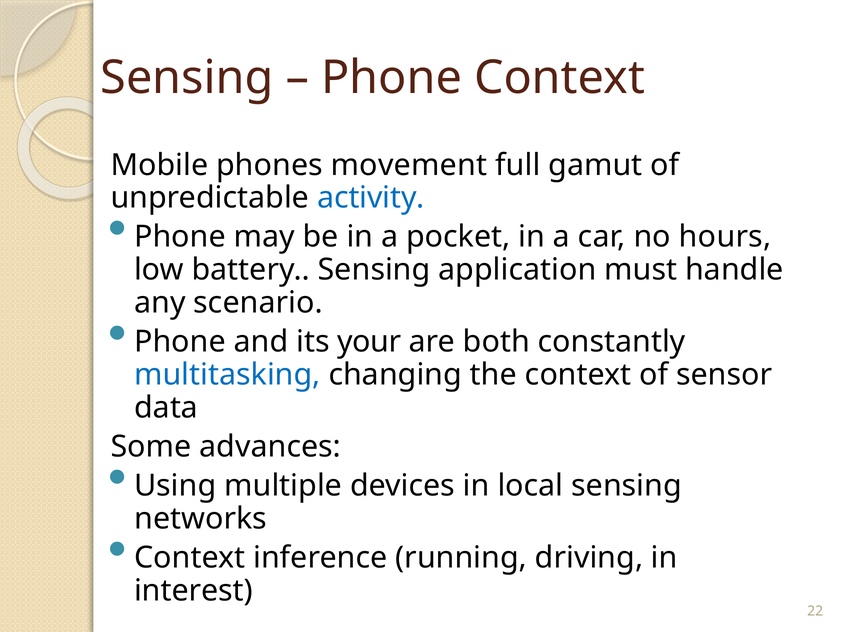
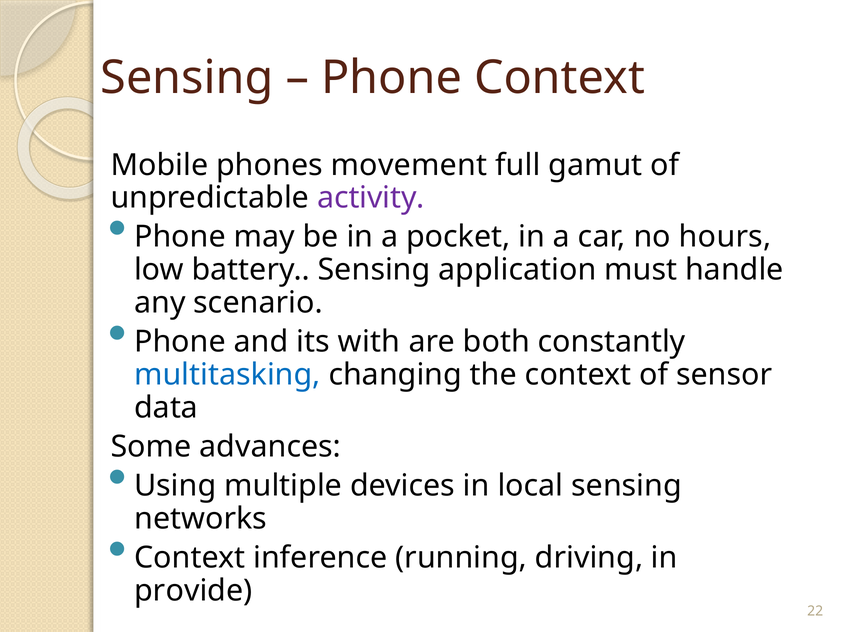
activity colour: blue -> purple (371, 198)
your: your -> with (369, 342)
interest: interest -> provide (193, 591)
